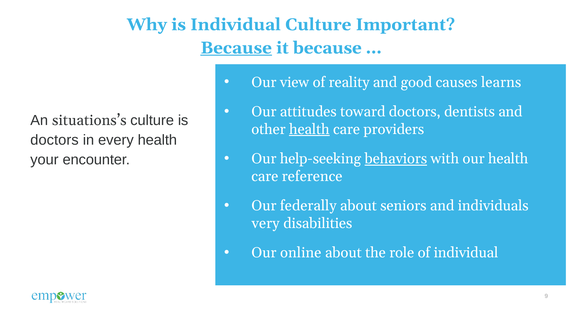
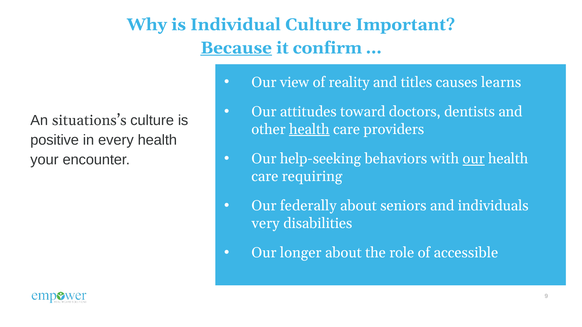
it because: because -> confirm (327, 48)
good: good -> titles (416, 82)
doctors: doctors -> positive (55, 140)
behaviors underline: present -> none (396, 159)
our underline: none -> present (474, 159)
reference: reference -> requiring (312, 176)
online: online -> longer (301, 253)
of individual: individual -> accessible (466, 253)
